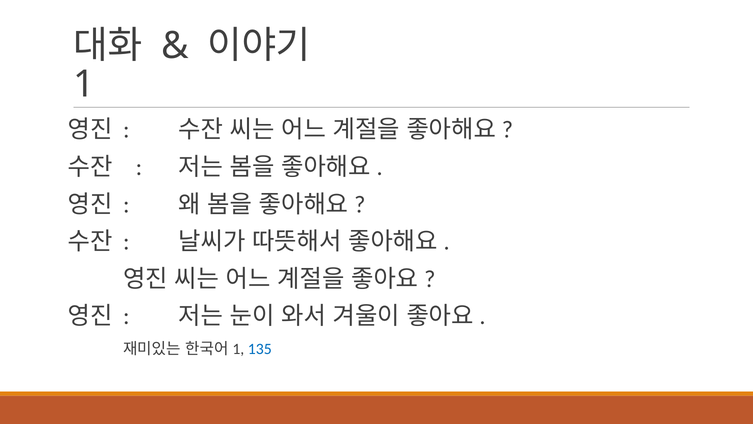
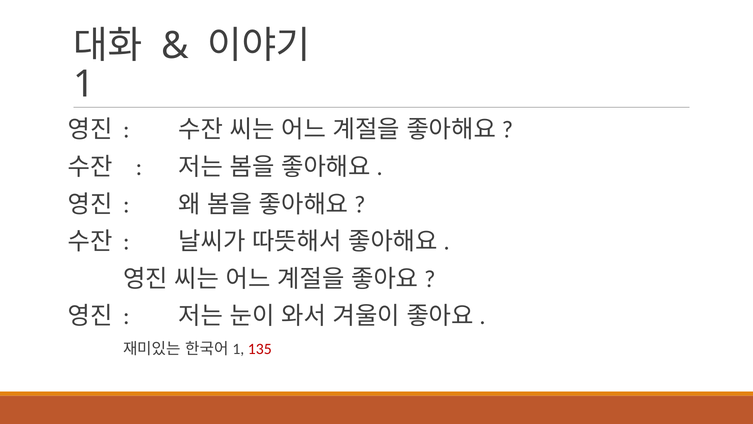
135 colour: blue -> red (260, 349)
